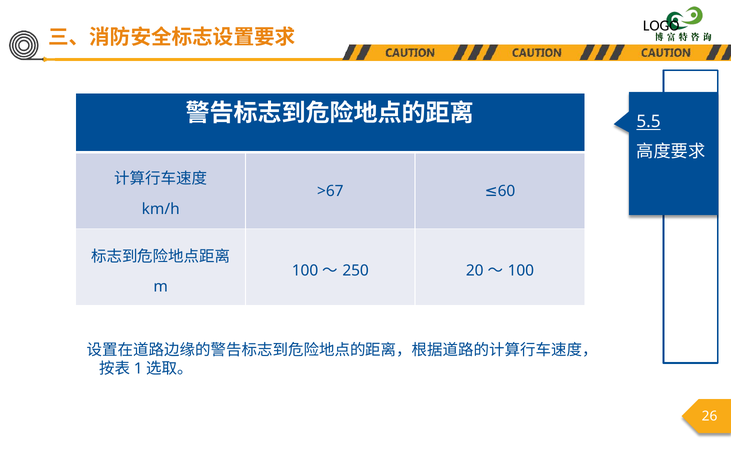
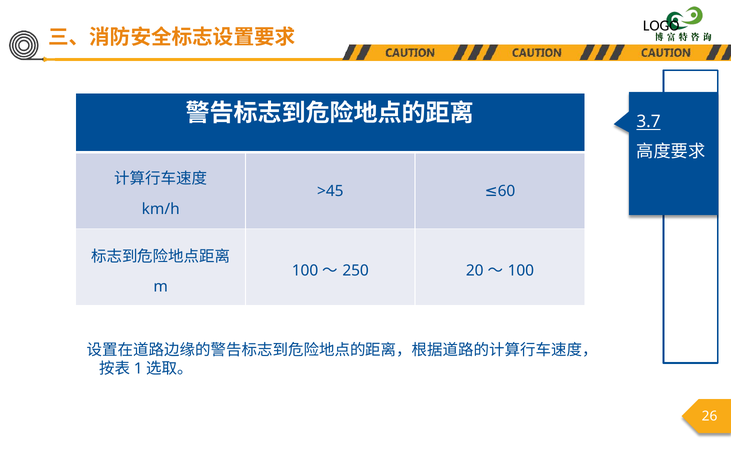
5.5: 5.5 -> 3.7 (649, 122)
>67: >67 -> >45 (330, 191)
